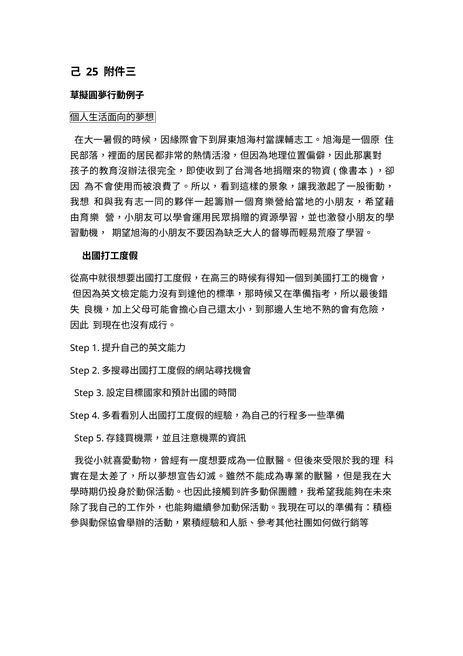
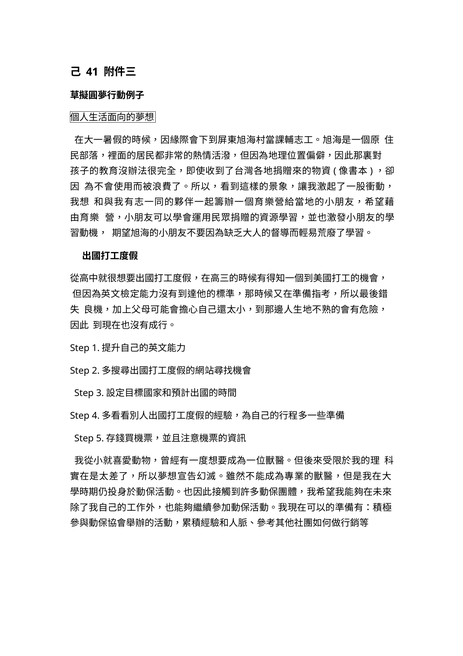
25: 25 -> 41 (92, 72)
